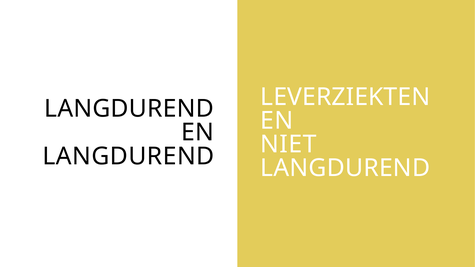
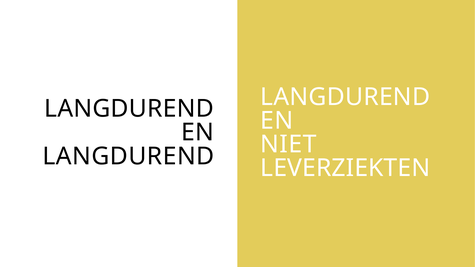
LEVERZIEKTEN: LEVERZIEKTEN -> LANGDUREND (345, 97)
LANGDUREND: LANGDUREND -> LEVERZIEKTEN (345, 168)
